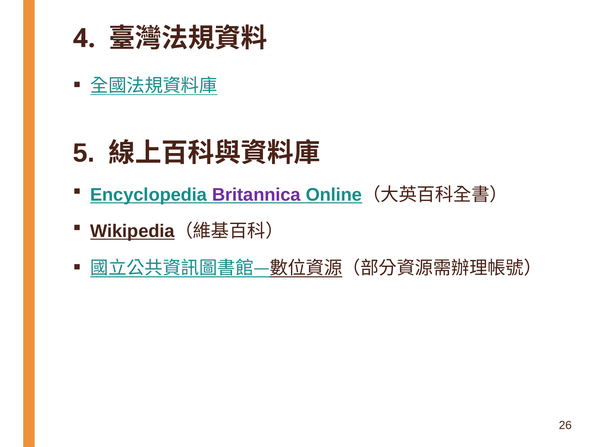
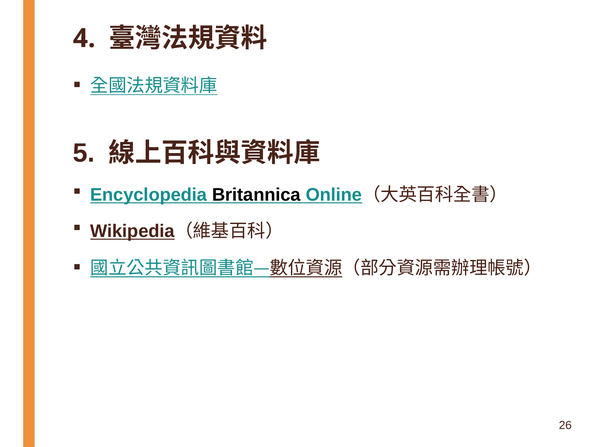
Britannica colour: purple -> black (256, 195)
